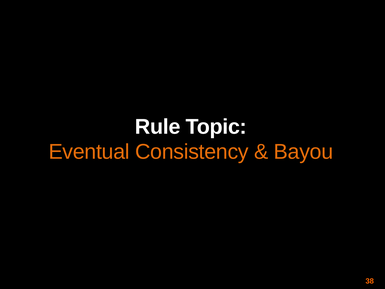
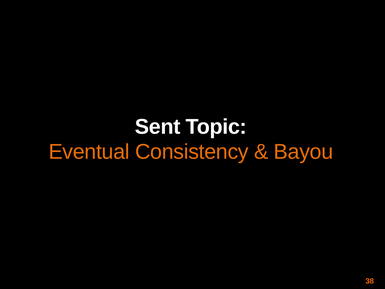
Rule: Rule -> Sent (158, 127)
